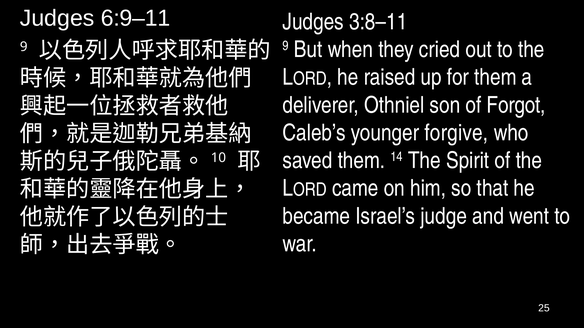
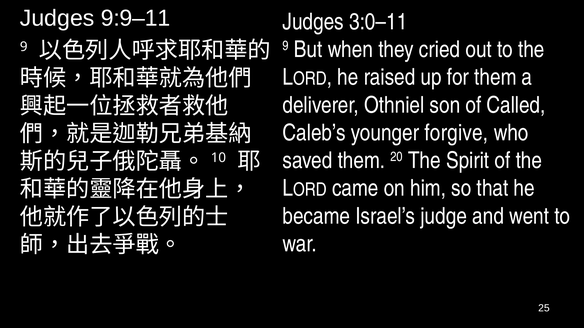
6:9–11: 6:9–11 -> 9:9–11 (136, 18)
3:8–11: 3:8–11 -> 3:0–11 (378, 22)
Forgot: Forgot -> Called (516, 105)
14: 14 -> 20 (397, 157)
